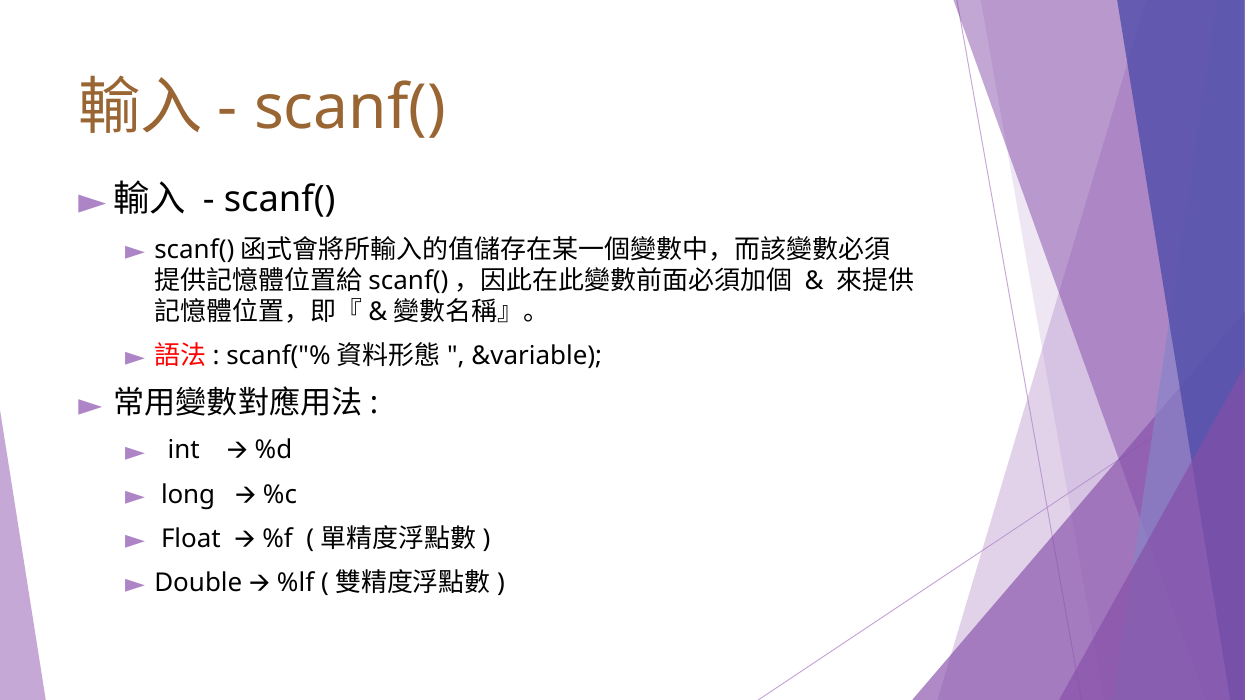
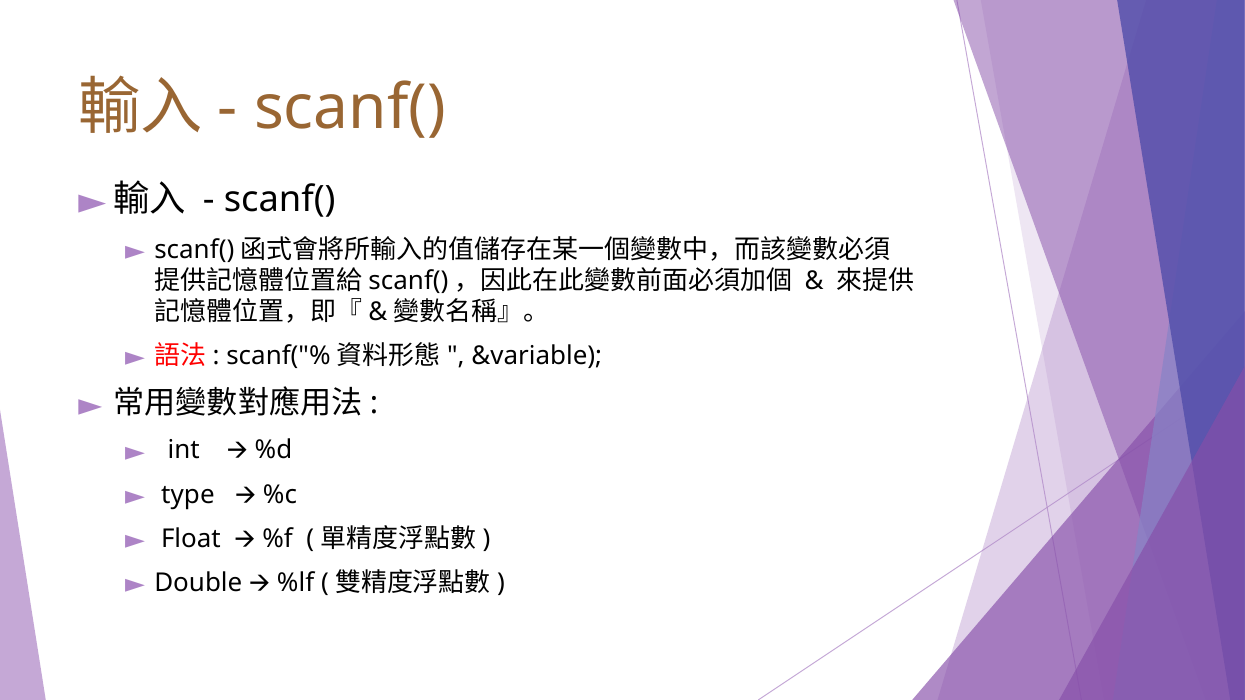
long: long -> type (188, 495)
